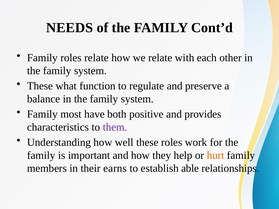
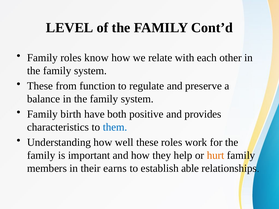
NEEDS: NEEDS -> LEVEL (70, 28)
roles relate: relate -> know (96, 58)
what: what -> from (66, 86)
most: most -> birth (71, 114)
them colour: purple -> blue (115, 127)
